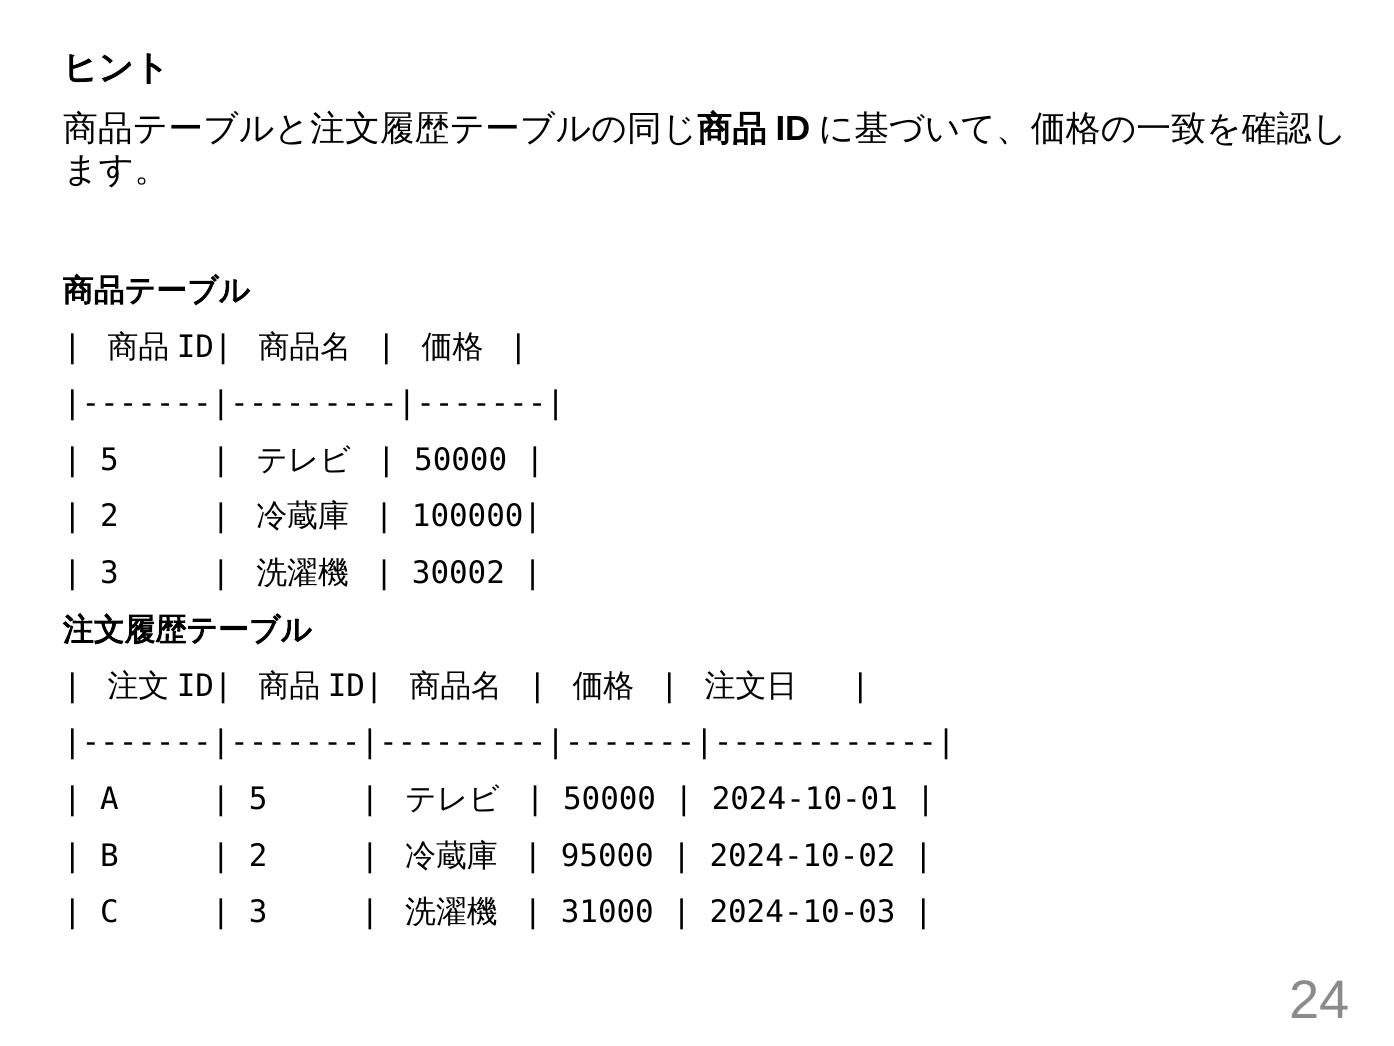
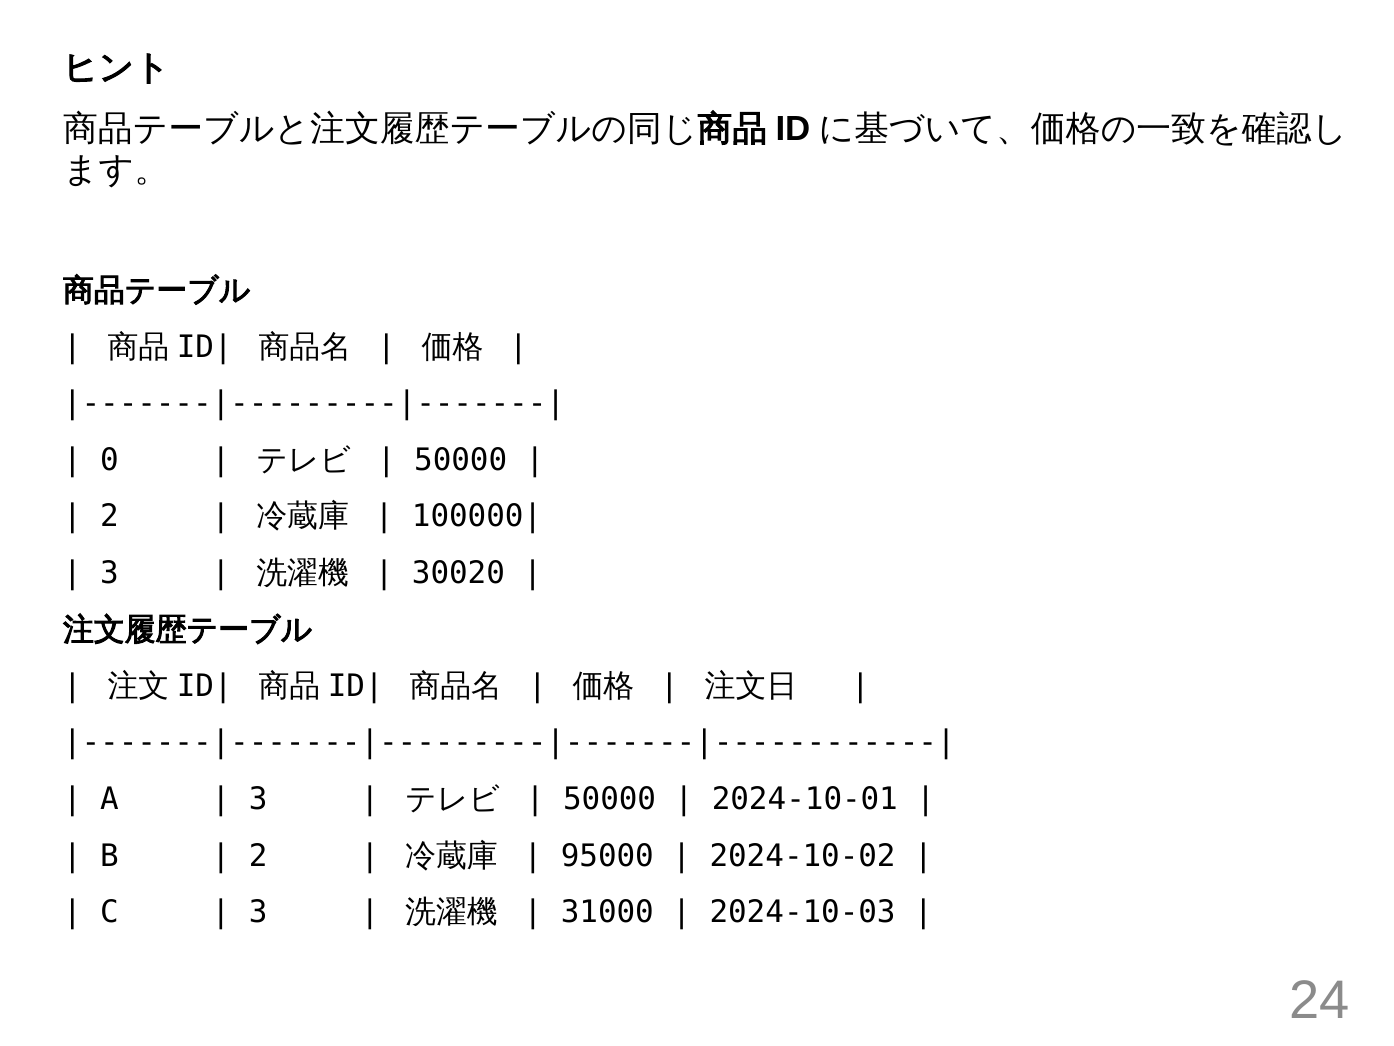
5: 5 -> 0 (109, 460)
30002: 30002 -> 30020 (458, 573)
5: 5 -> 3 (258, 799)
